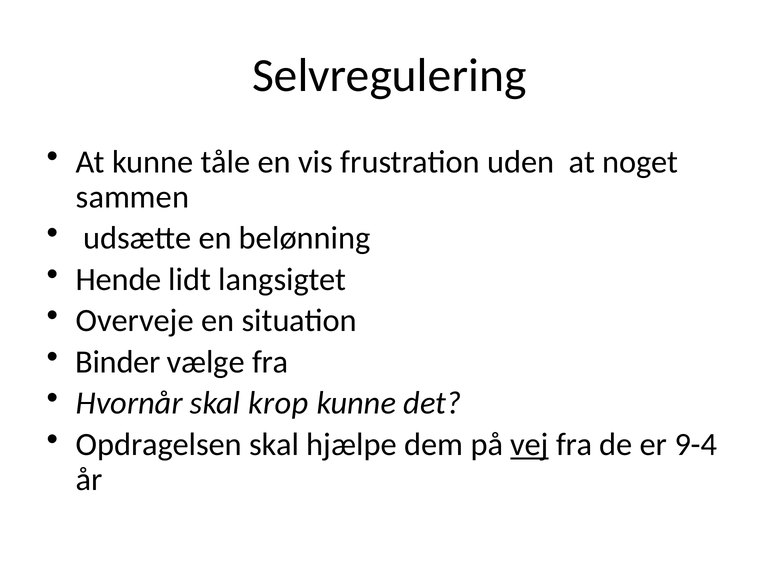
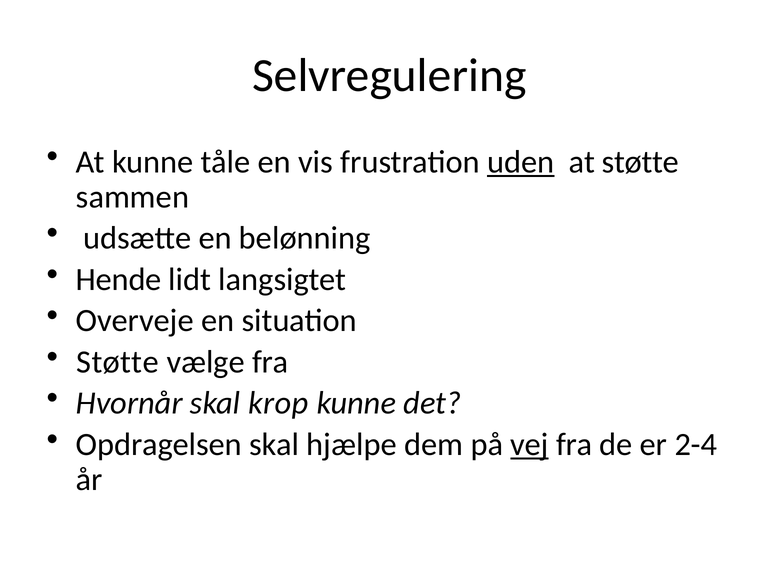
uden underline: none -> present (521, 162)
at noget: noget -> støtte (640, 162)
Binder: Binder -> Støtte (118, 362)
9-4: 9-4 -> 2-4 (696, 445)
